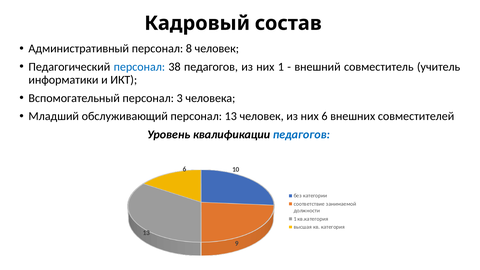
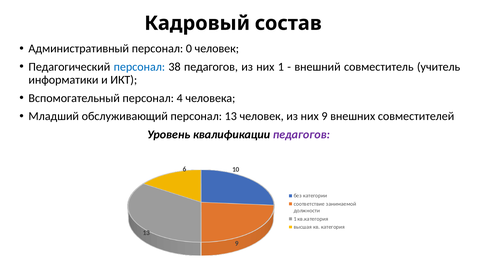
8: 8 -> 0 (189, 49)
3: 3 -> 4 (180, 98)
них 6: 6 -> 9 (324, 116)
педагогов colour: blue -> purple (301, 135)
